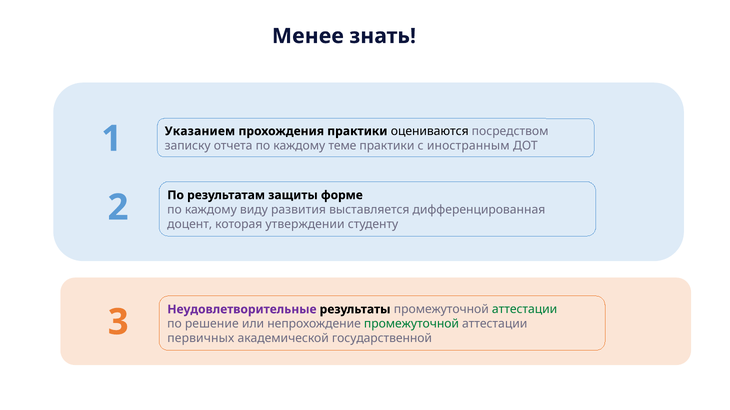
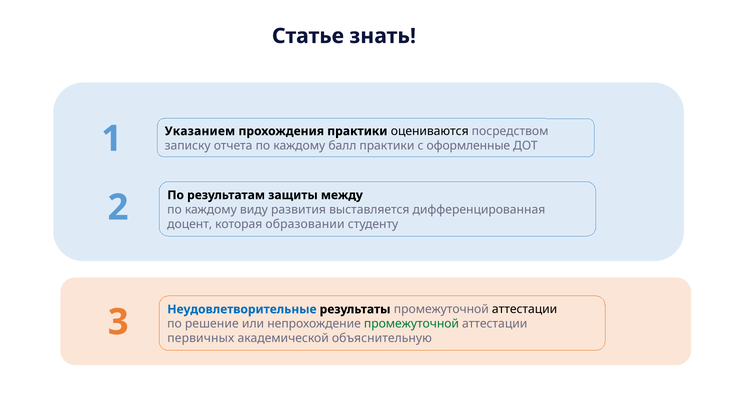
Менее: Менее -> Статье (308, 36)
теме: теме -> балл (342, 146)
иностранным: иностранным -> оформленные (468, 146)
форме: форме -> между (342, 195)
утверждении: утверждении -> образовании (305, 225)
Неудовлетворительные colour: purple -> blue (242, 310)
аттестации colour: green -> black (525, 310)
государственной: государственной -> объяснительную (382, 339)
